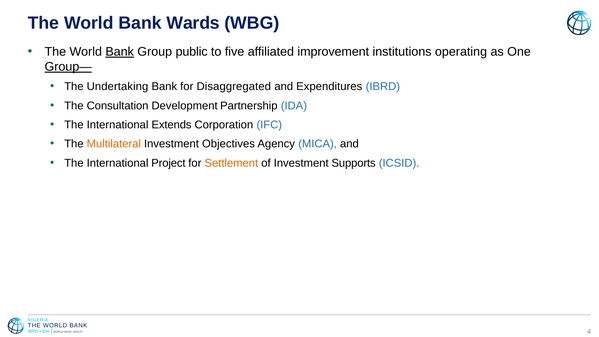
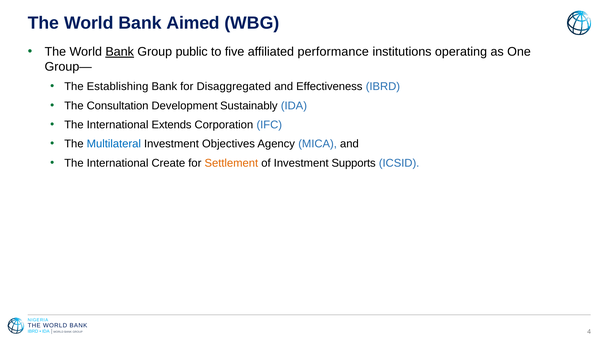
Wards: Wards -> Aimed (193, 23)
improvement: improvement -> performance (333, 52)
Group— underline: present -> none (68, 67)
Undertaking: Undertaking -> Establishing (118, 87)
Expenditures: Expenditures -> Effectiveness (329, 87)
Partnership: Partnership -> Sustainably (249, 106)
Multilateral colour: orange -> blue (114, 144)
Project: Project -> Create (168, 163)
